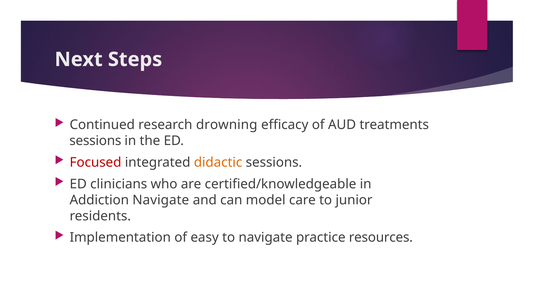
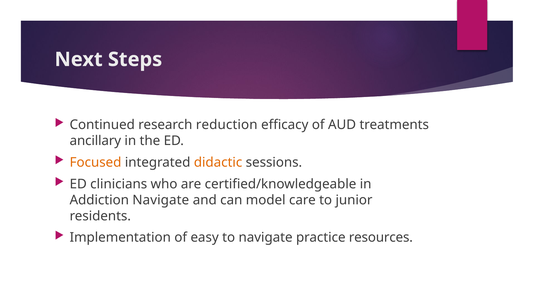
drowning: drowning -> reduction (227, 125)
sessions: sessions -> ancillary (95, 141)
Focused colour: red -> orange (96, 163)
